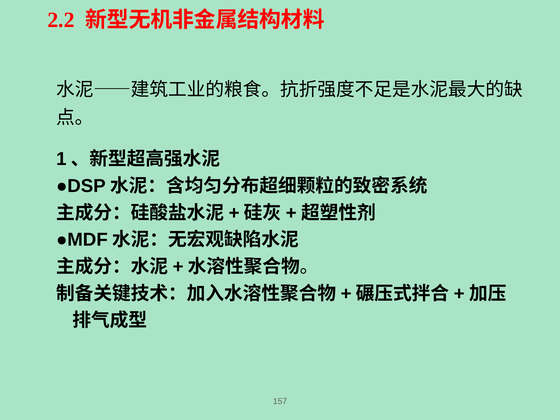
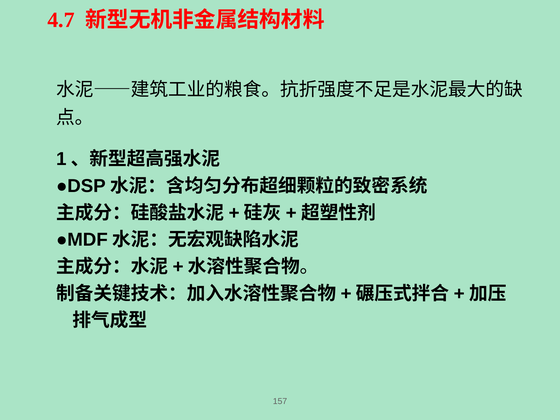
2.2: 2.2 -> 4.7 (61, 20)
